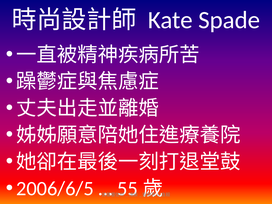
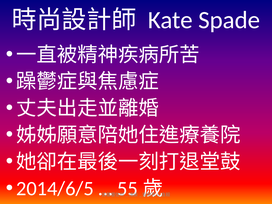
2006/6/5: 2006/6/5 -> 2014/6/5 (55, 189)
